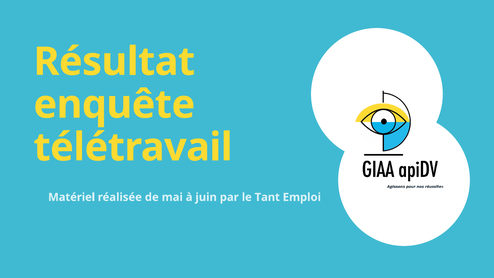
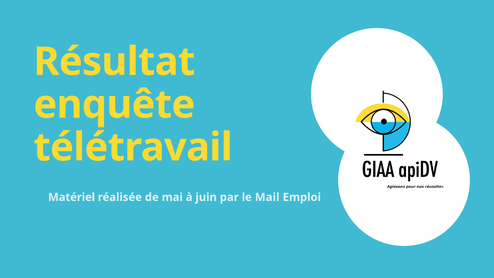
Tant: Tant -> Mail (267, 197)
